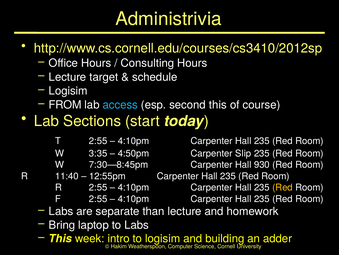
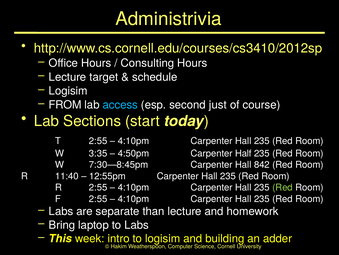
second this: this -> just (218, 105)
Slip: Slip -> Half (243, 153)
930: 930 -> 842 (262, 164)
Red colour: yellow -> light green (283, 187)
